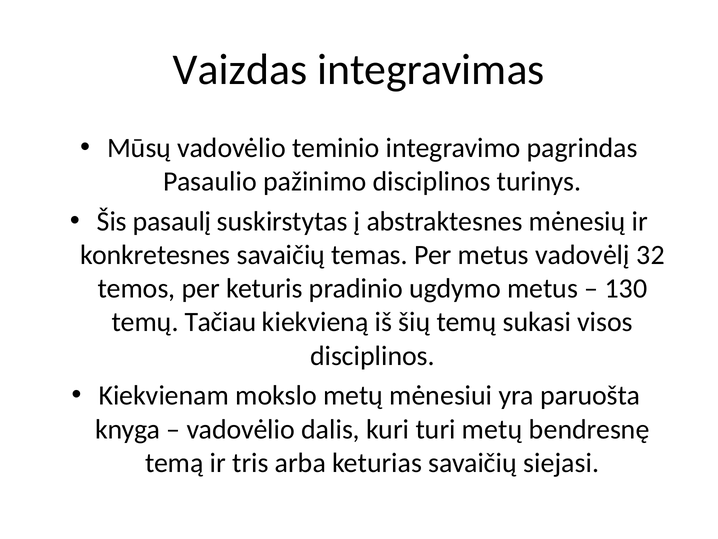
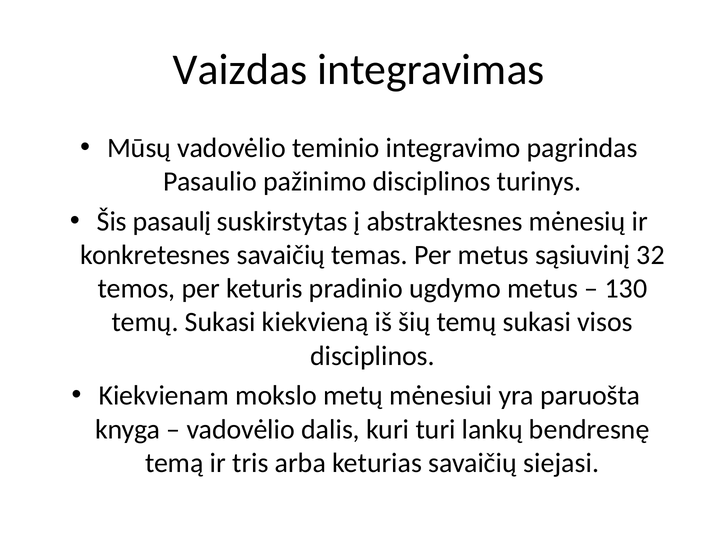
vadovėlį: vadovėlį -> sąsiuvinį (583, 255)
Tačiau: Tačiau -> Sukasi (220, 322)
turi metų: metų -> lankų (492, 429)
